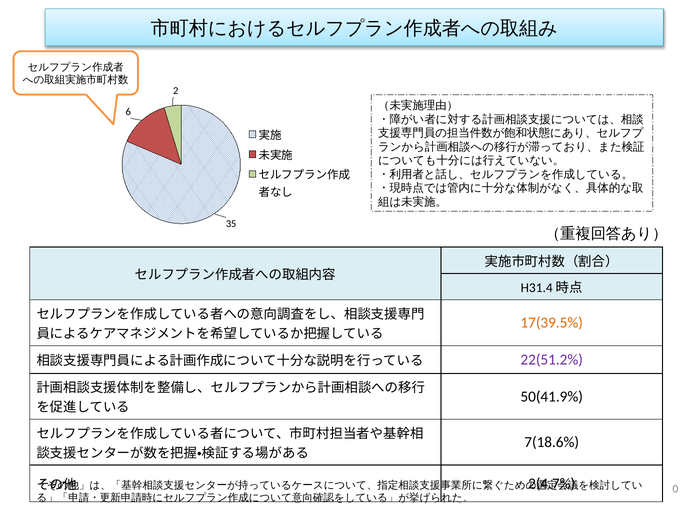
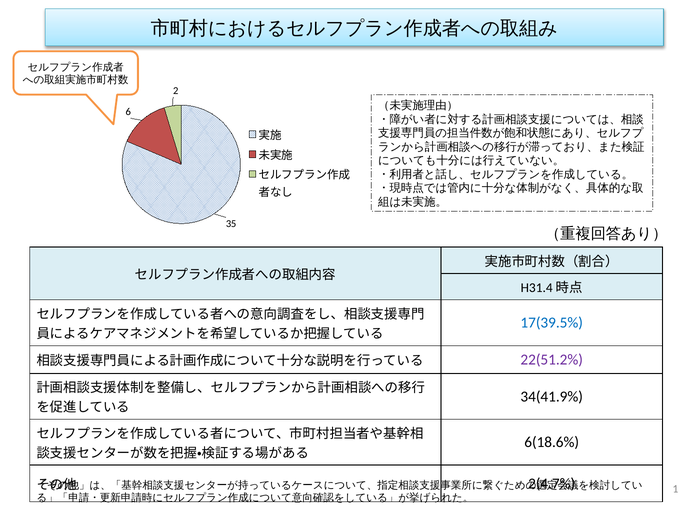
17(39.5% colour: orange -> blue (552, 322)
50(41.9%: 50(41.9% -> 34(41.9% (552, 396)
7(18.6%: 7(18.6% -> 6(18.6% (552, 442)
0: 0 -> 1 (675, 488)
